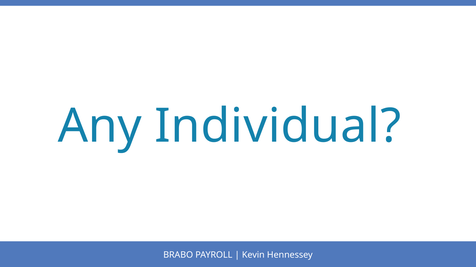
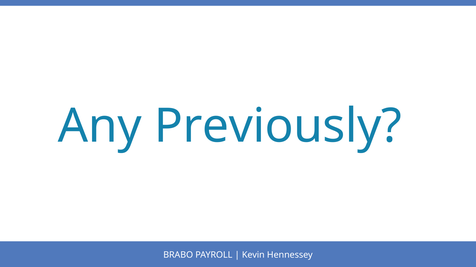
Individual: Individual -> Previously (278, 126)
